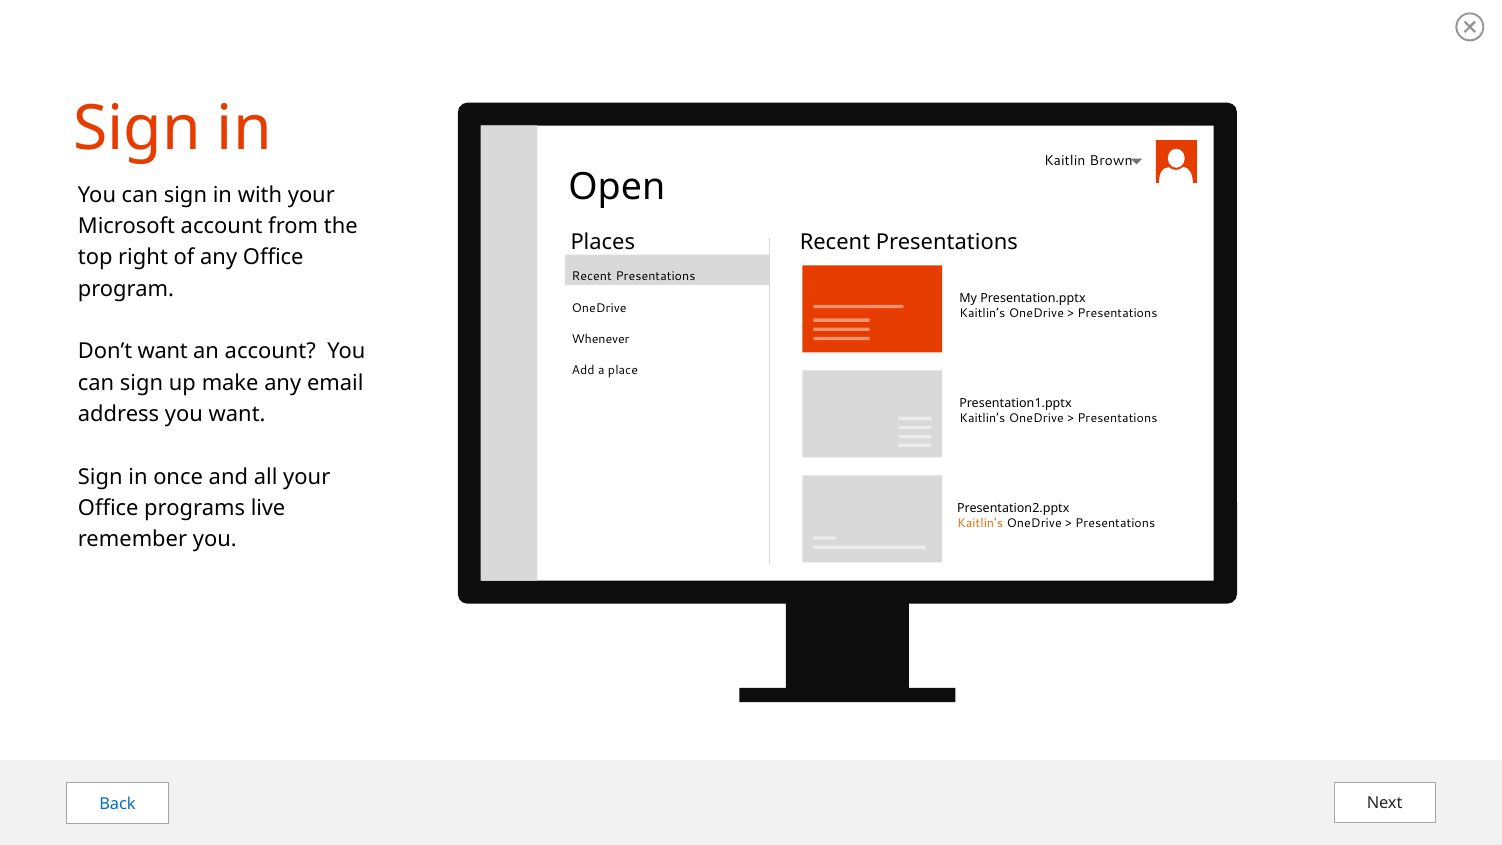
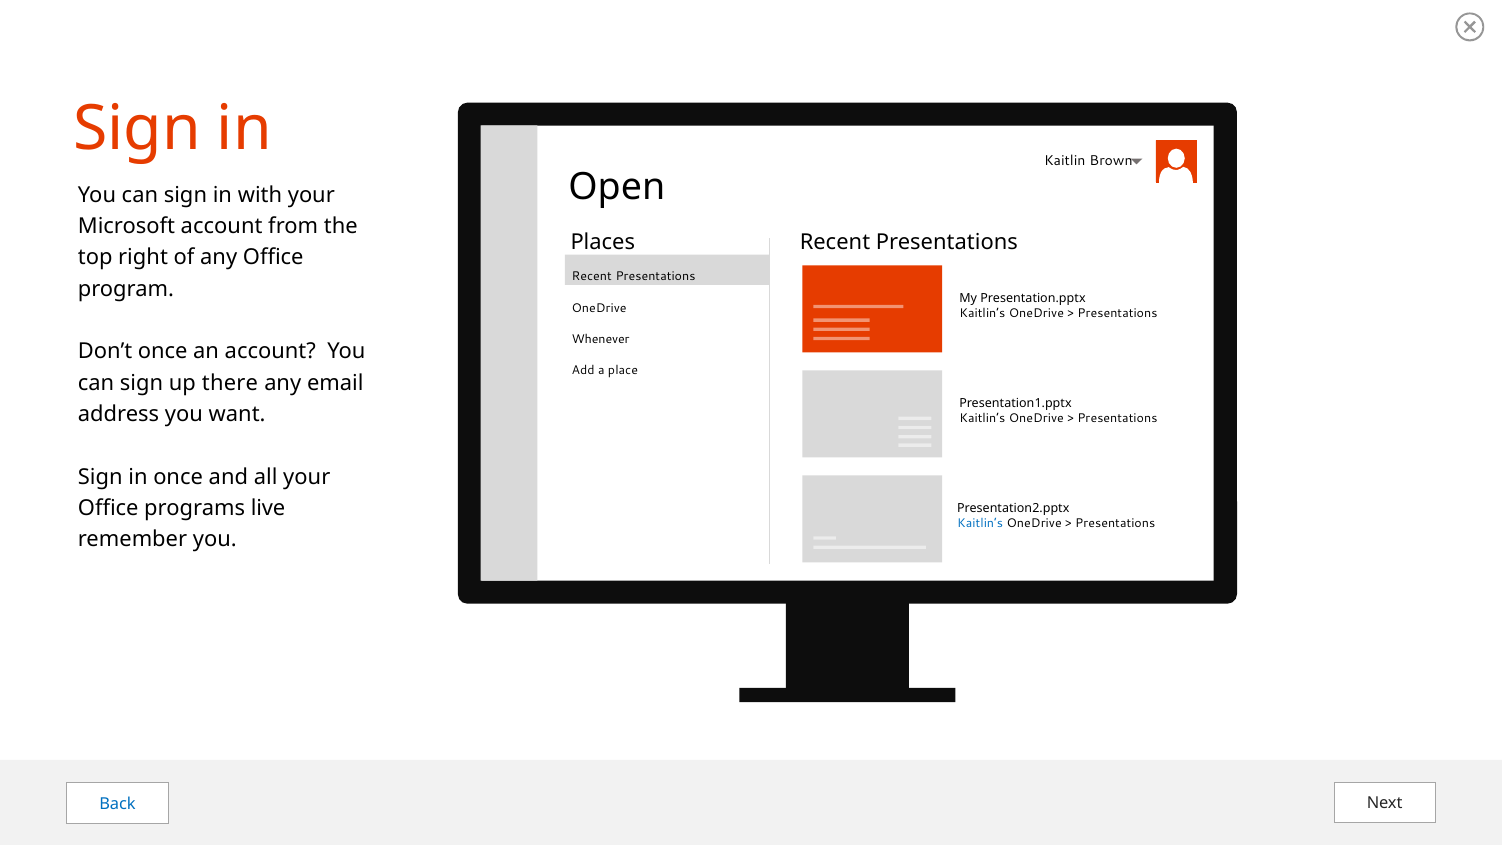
Don’t want: want -> once (163, 352)
make: make -> there (230, 383)
Kaitlin’s colour: orange -> blue (980, 524)
